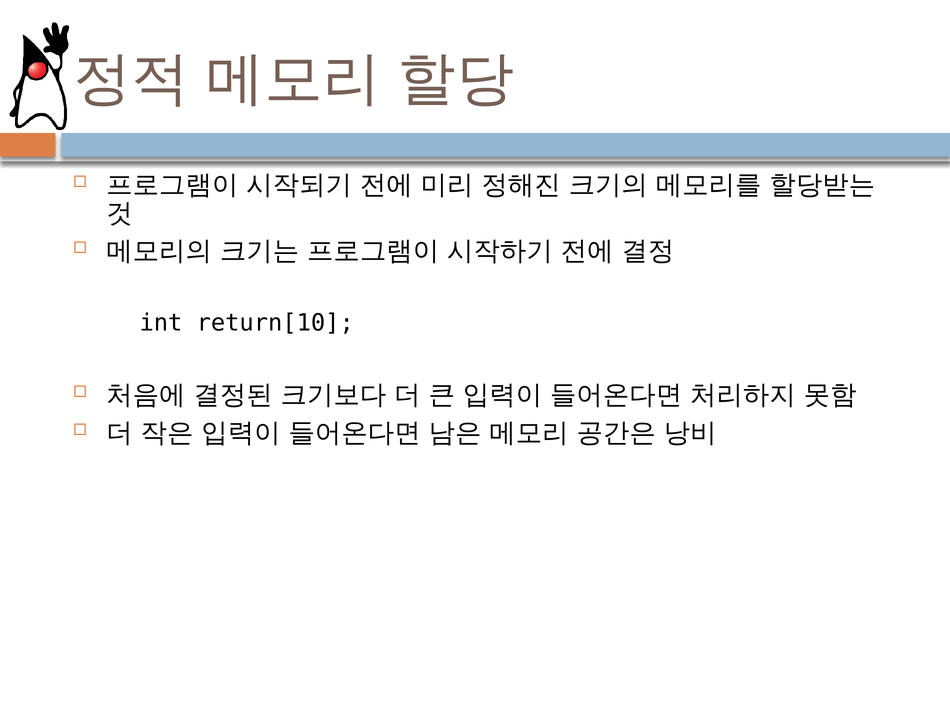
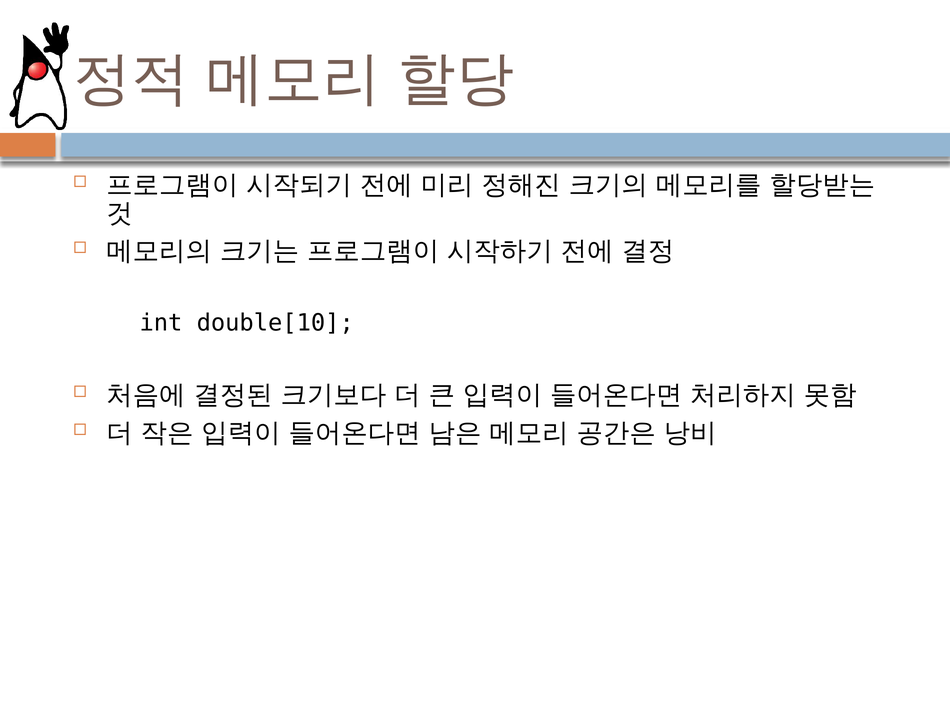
return[10: return[10 -> double[10 (275, 323)
